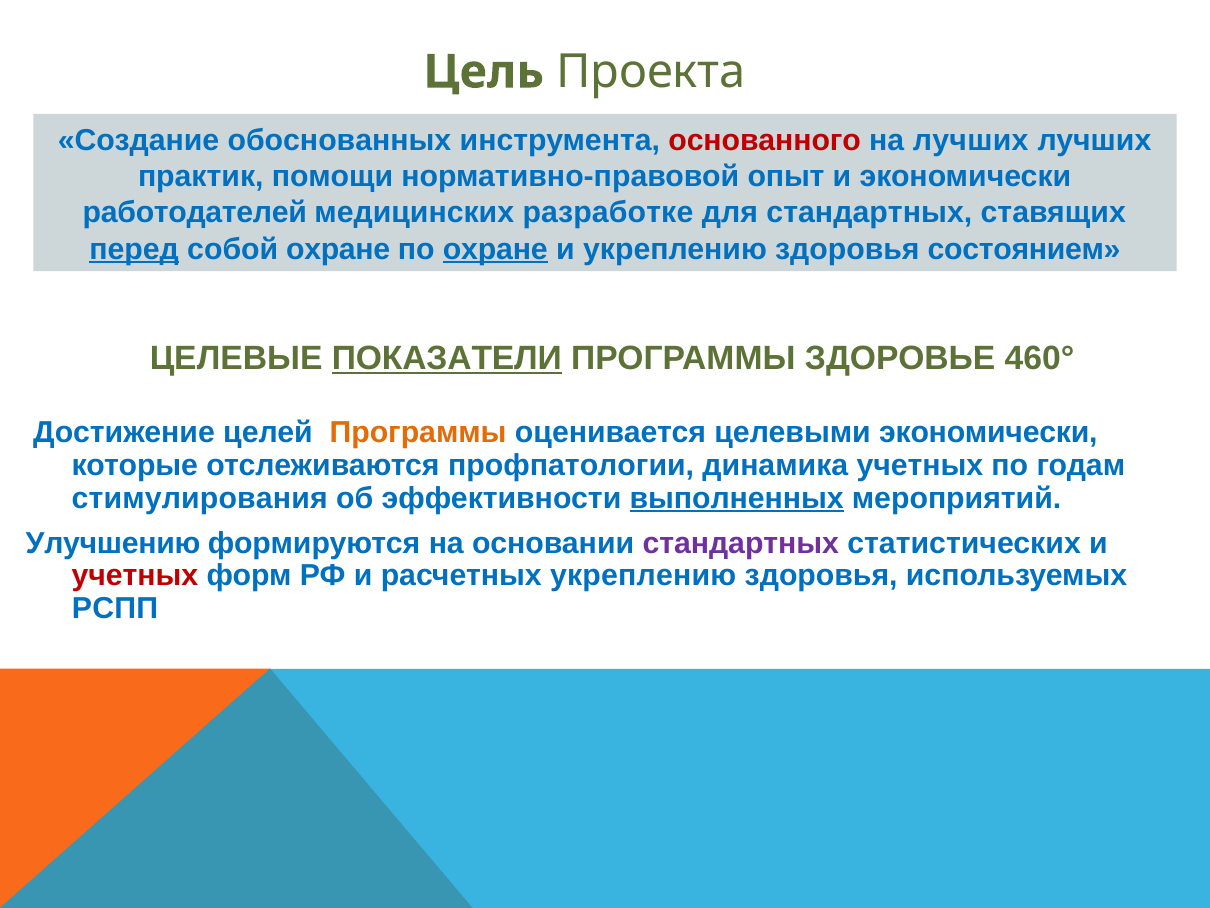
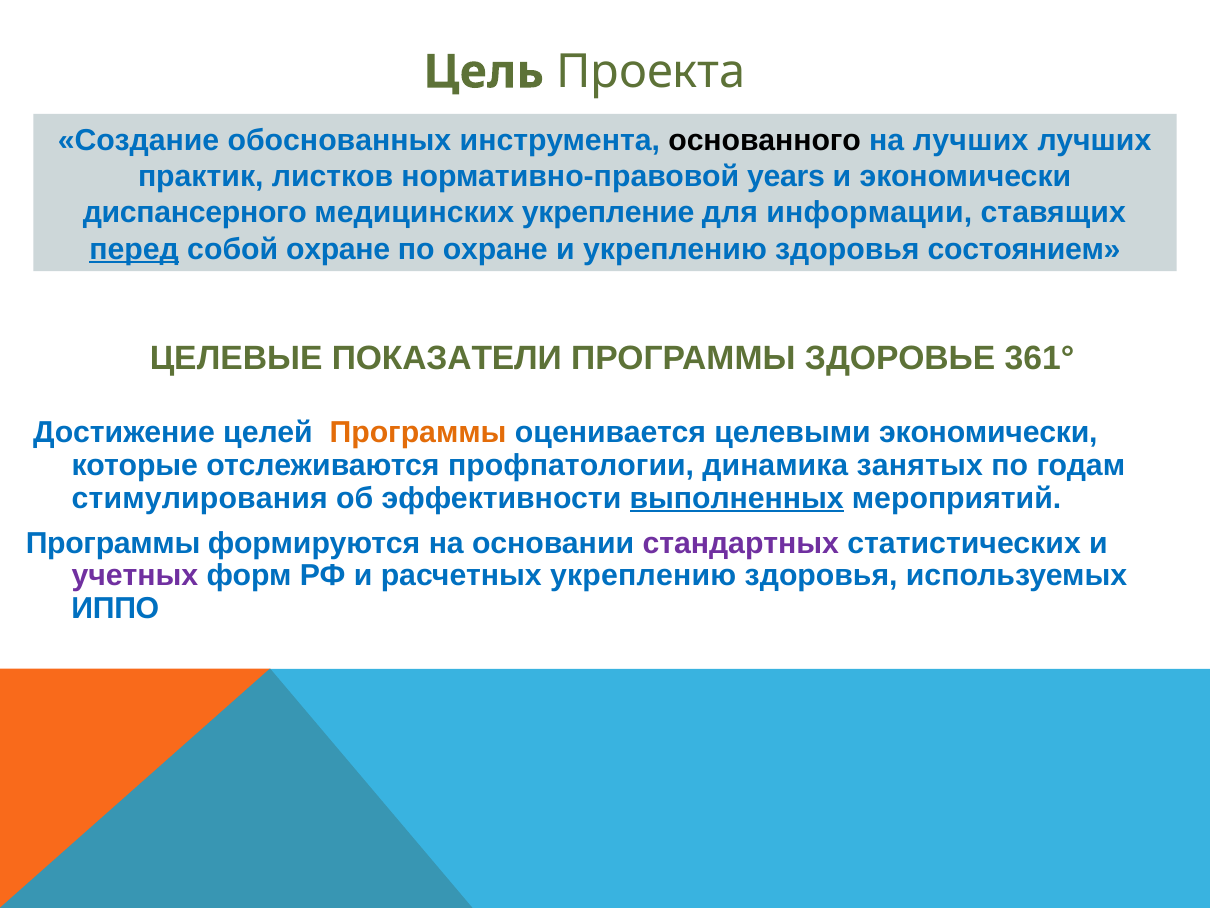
основанного colour: red -> black (765, 140)
помощи: помощи -> листков (332, 176)
опыт: опыт -> years (786, 176)
работодателей: работодателей -> диспансерного (195, 213)
разработке: разработке -> укрепление (608, 213)
для стандартных: стандартных -> информации (869, 213)
охране underline: present -> none (495, 249)
ПОКАЗАТЕЛИ underline: present -> none (447, 358)
460°: 460° -> 361° (1040, 358)
динамика учетных: учетных -> занятых (920, 465)
Улучшению: Улучшению -> Программы (113, 543)
учетных colour: red -> purple (135, 575)
РСПП: РСПП -> ИППО (115, 608)
